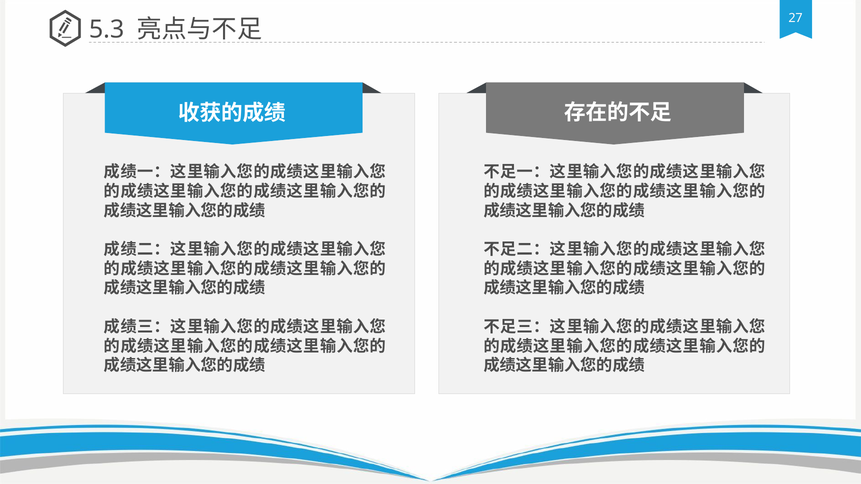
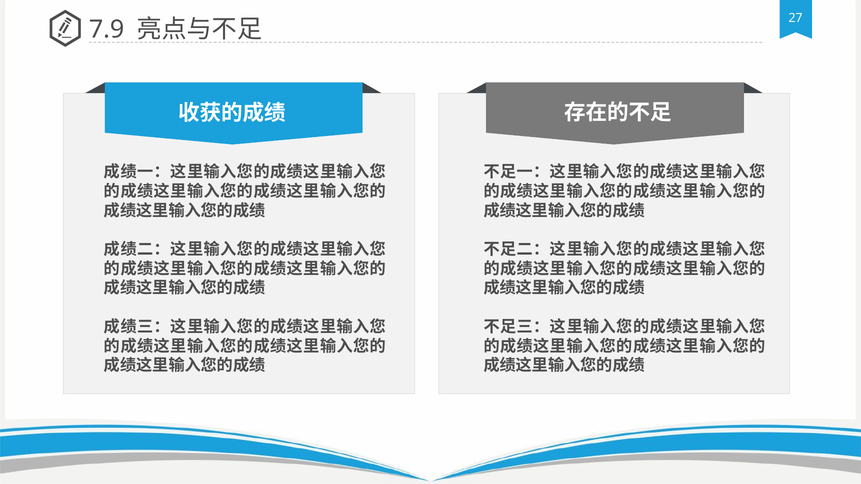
5.3: 5.3 -> 7.9 (107, 30)
